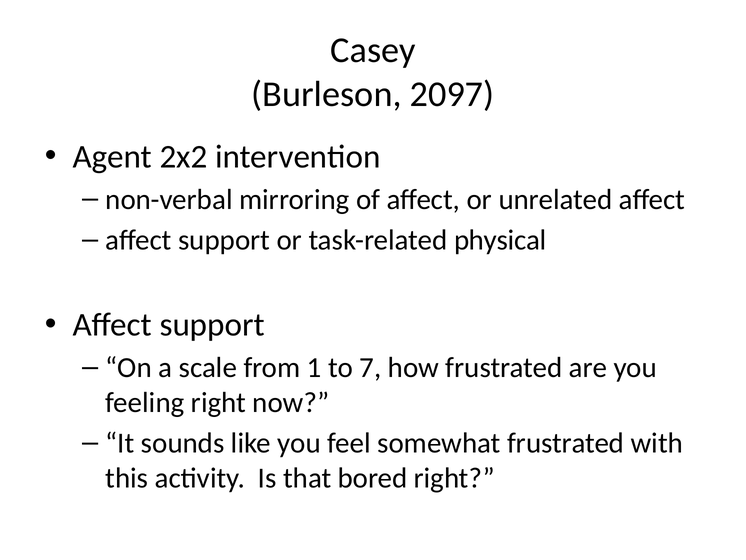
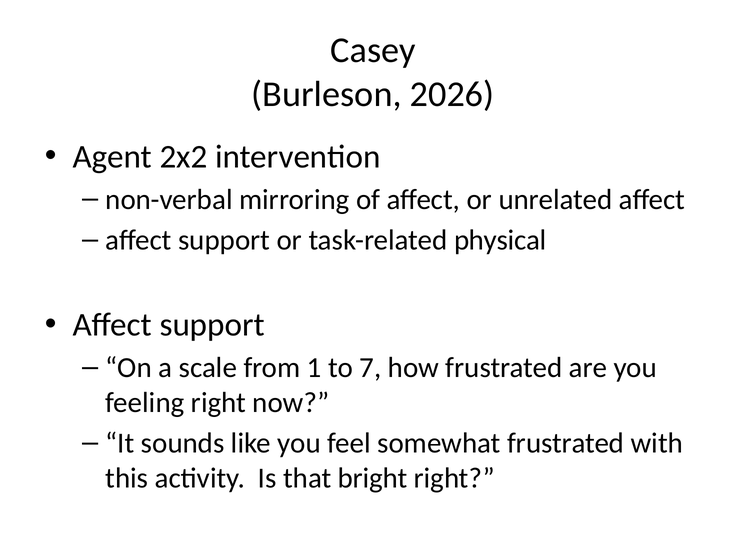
2097: 2097 -> 2026 (452, 94)
bored: bored -> bright (373, 477)
